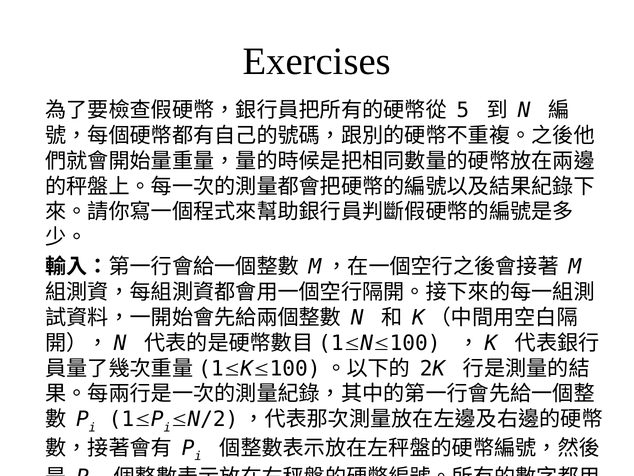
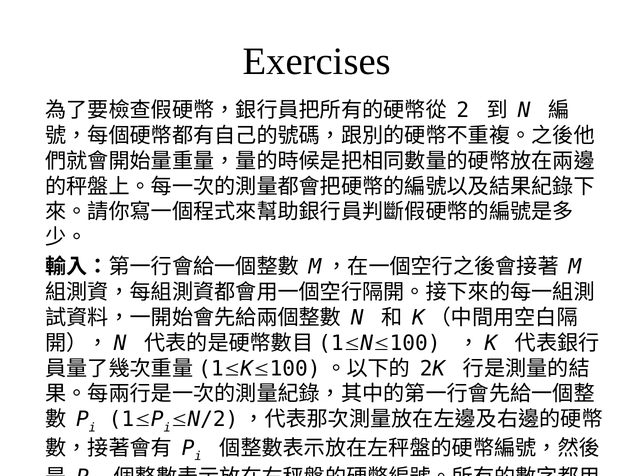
5: 5 -> 2 (463, 110)
